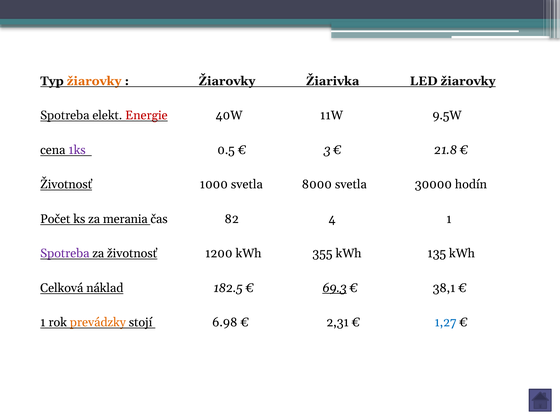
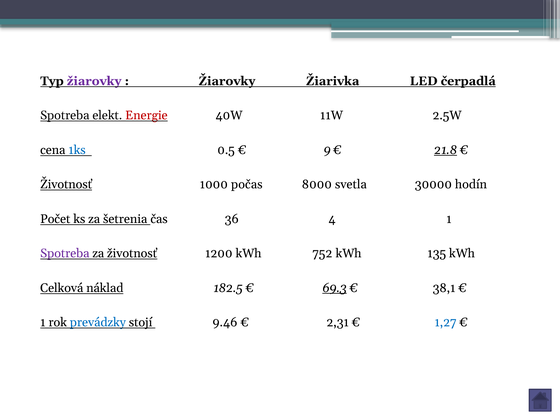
žiarovky colour: orange -> purple (94, 81)
LED žiarovky: žiarovky -> čerpadlá (468, 81)
9.5W: 9.5W -> 2.5W (447, 116)
1ks colour: purple -> blue (77, 150)
3: 3 -> 9 (327, 150)
21.8 underline: none -> present (446, 150)
1000 svetla: svetla -> počas (247, 185)
merania: merania -> šetrenia (125, 219)
82: 82 -> 36 (232, 219)
355: 355 -> 752 (322, 253)
prevádzky colour: orange -> blue (98, 322)
6.98: 6.98 -> 9.46 (225, 322)
